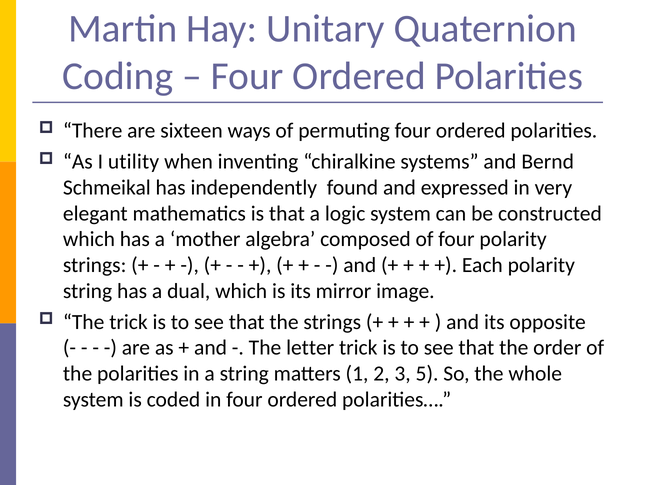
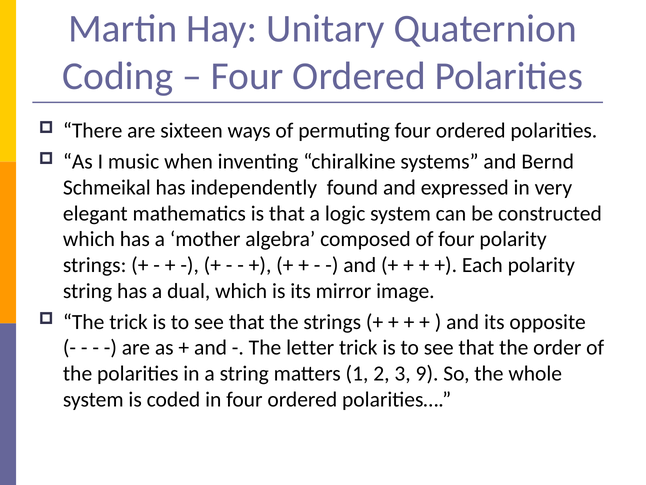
utility: utility -> music (134, 162)
5: 5 -> 9 (427, 373)
